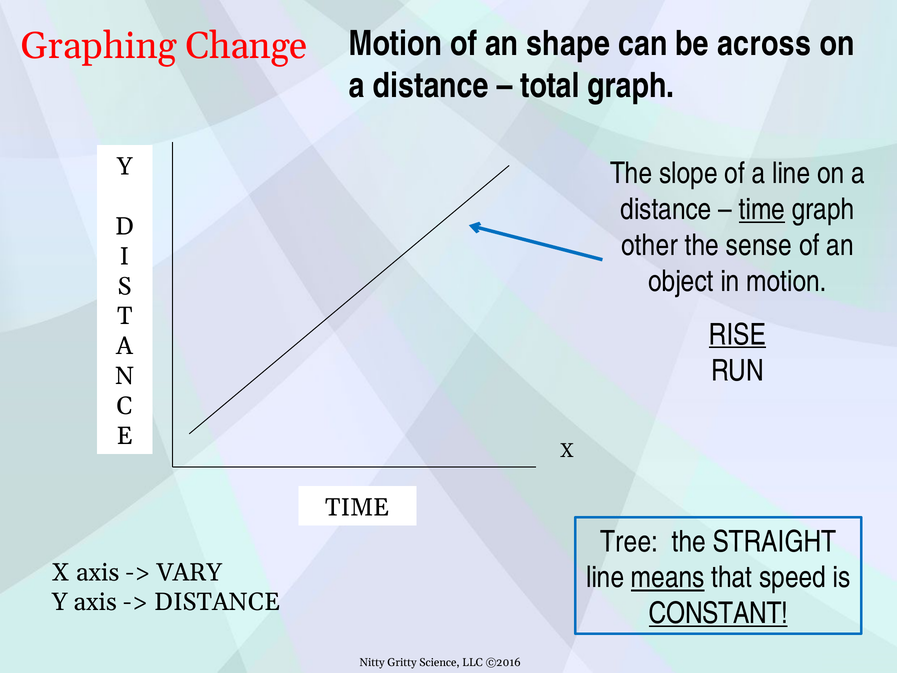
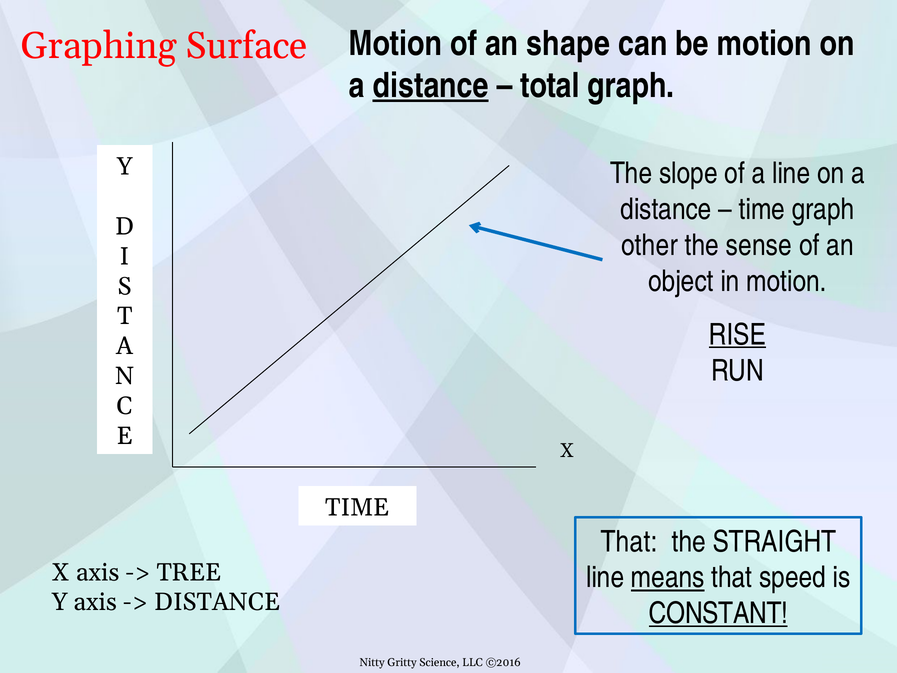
Change: Change -> Surface (246, 46)
be across: across -> motion (764, 44)
distance underline: none -> present (431, 86)
time underline: present -> none (762, 209)
Tree: Tree -> That (629, 541)
VARY: VARY -> TREE (189, 572)
